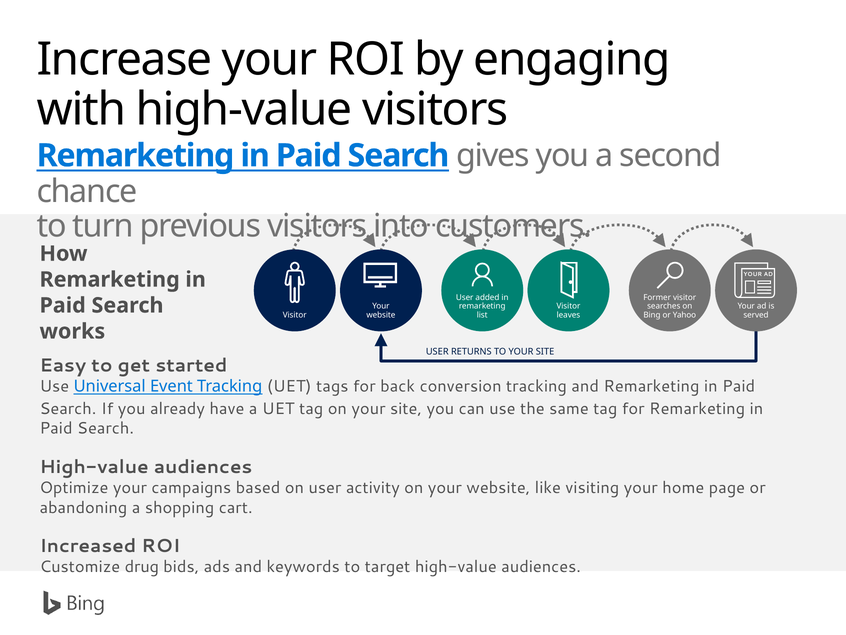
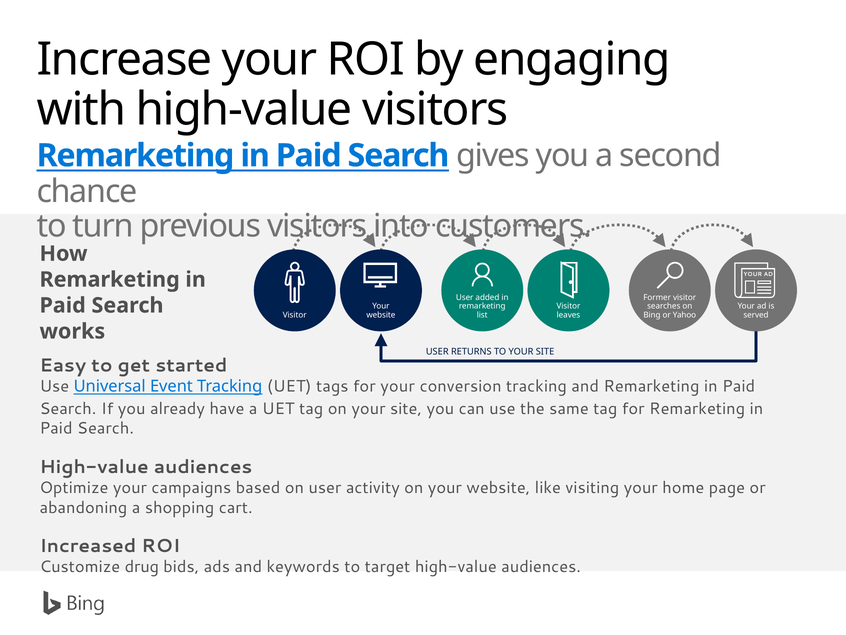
for back: back -> your (398, 386)
